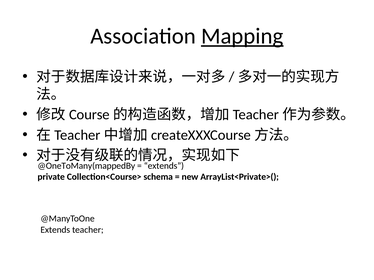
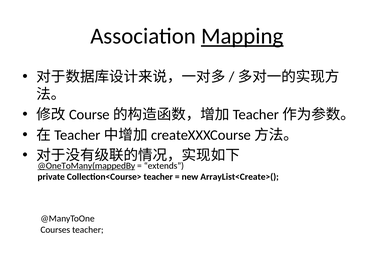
@OneToMany(mappedBy underline: none -> present (86, 166)
Collection<Course> schema: schema -> teacher (158, 177)
ArrayList<Private>(: ArrayList<Private>( -> ArrayList<Create>( (240, 177)
Extends: Extends -> Courses (55, 230)
